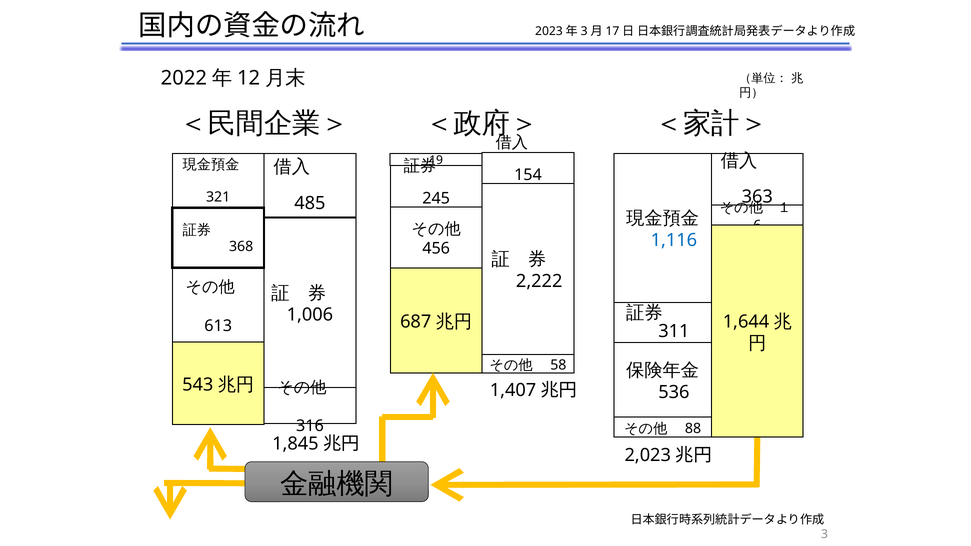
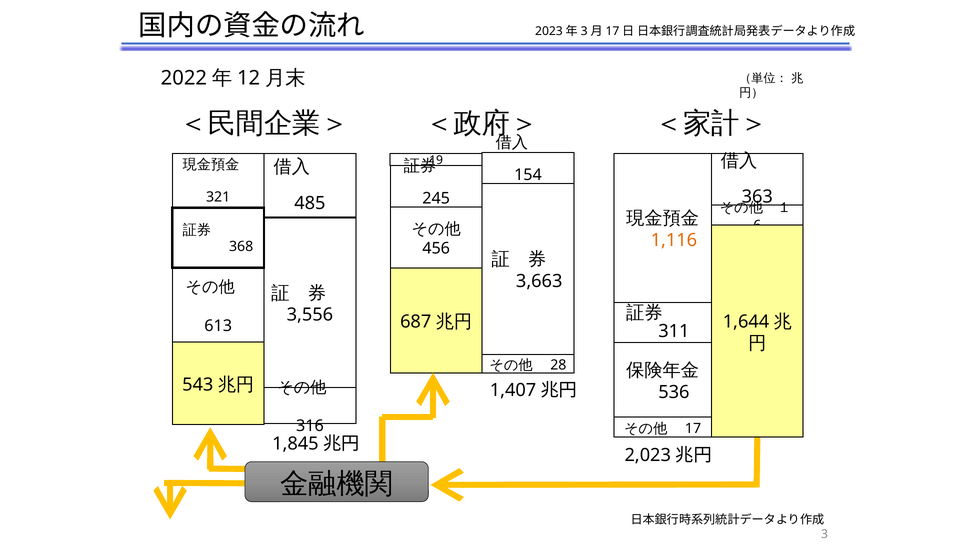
1,116 colour: blue -> orange (674, 240)
2,222: 2,222 -> 3,663 (539, 281)
1,006: 1,006 -> 3,556 (310, 315)
58: 58 -> 28 (558, 365)
88: 88 -> 17 (693, 429)
